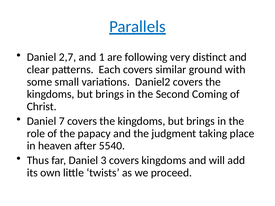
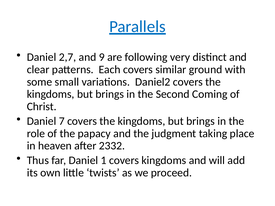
1: 1 -> 9 (102, 57)
5540: 5540 -> 2332 (112, 146)
3: 3 -> 1 (104, 161)
